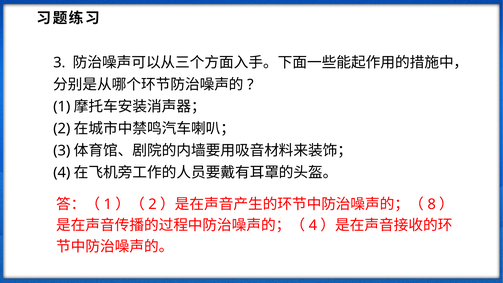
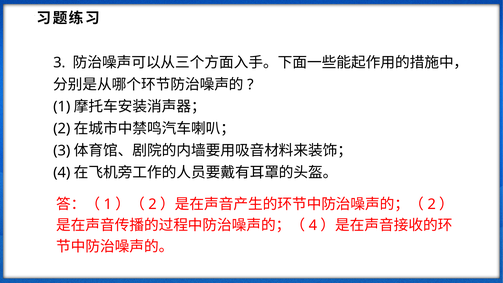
8: 8 -> 2 (432, 204)
